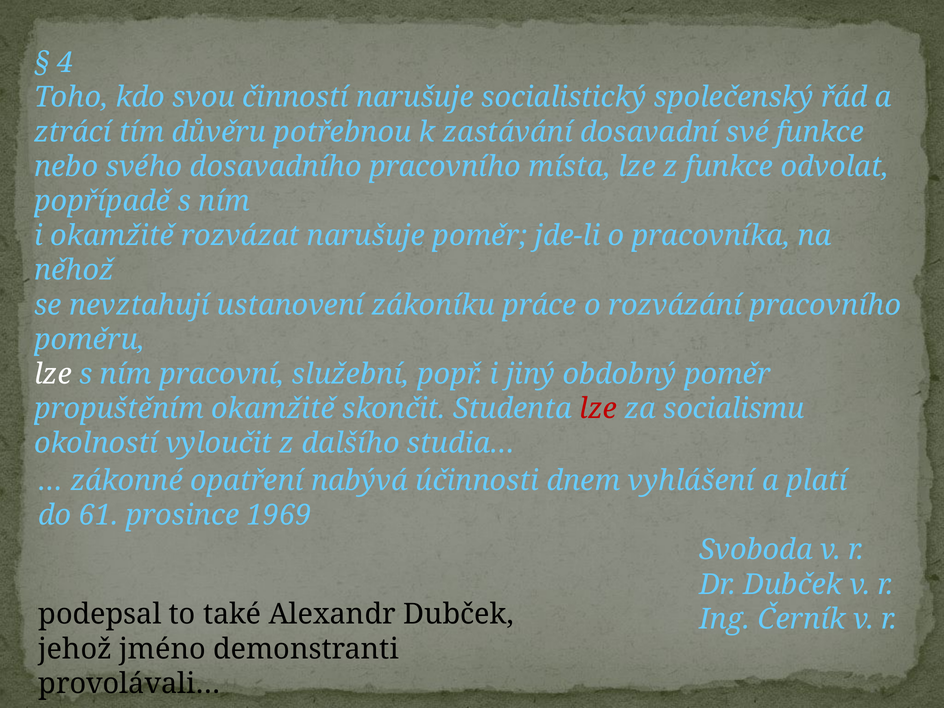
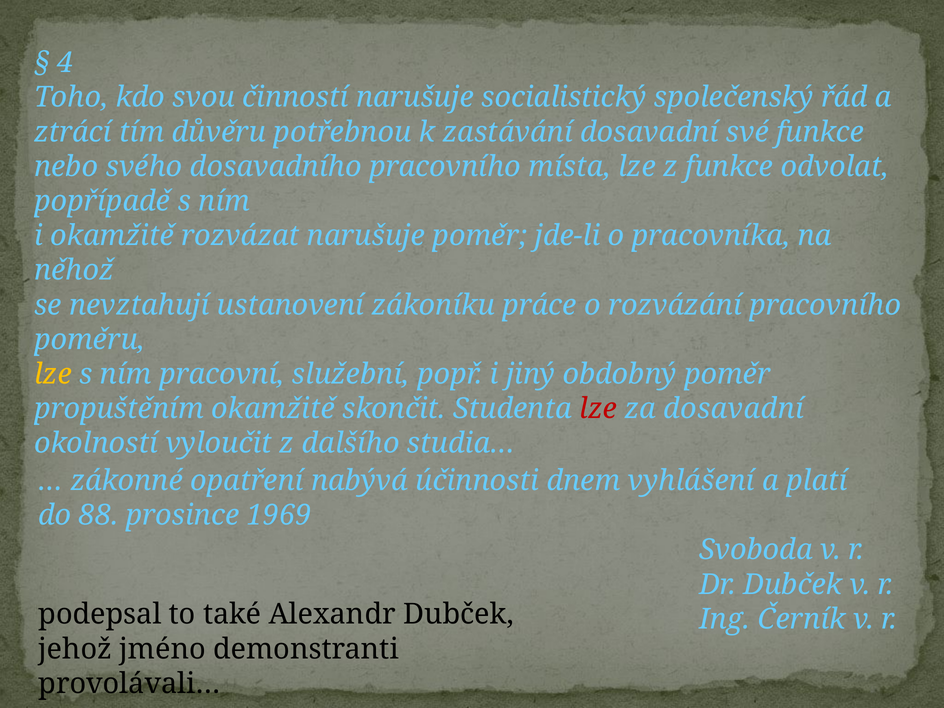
lze colour: white -> yellow (53, 374)
za socialismu: socialismu -> dosavadní (734, 409)
61: 61 -> 88 (99, 515)
